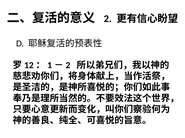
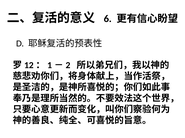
2: 2 -> 6 (108, 19)
